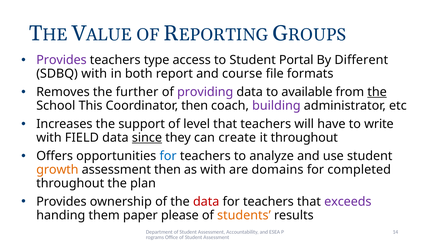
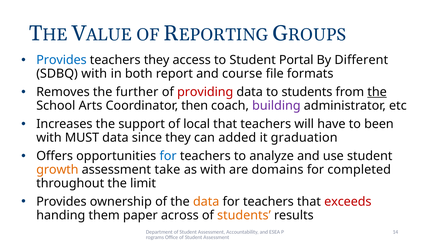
Provides colour: purple -> blue (61, 60)
teachers type: type -> they (157, 60)
providing colour: purple -> red (205, 92)
to available: available -> students (307, 92)
This: This -> Arts (91, 105)
level: level -> local (197, 124)
write: write -> been (379, 124)
FIELD: FIELD -> MUST (82, 137)
since underline: present -> none (147, 137)
create: create -> added (237, 137)
it throughout: throughout -> graduation (304, 137)
assessment then: then -> take (167, 169)
plan: plan -> limit (143, 183)
data colour: red -> orange (206, 201)
exceeds colour: purple -> red (348, 201)
please: please -> across (180, 215)
